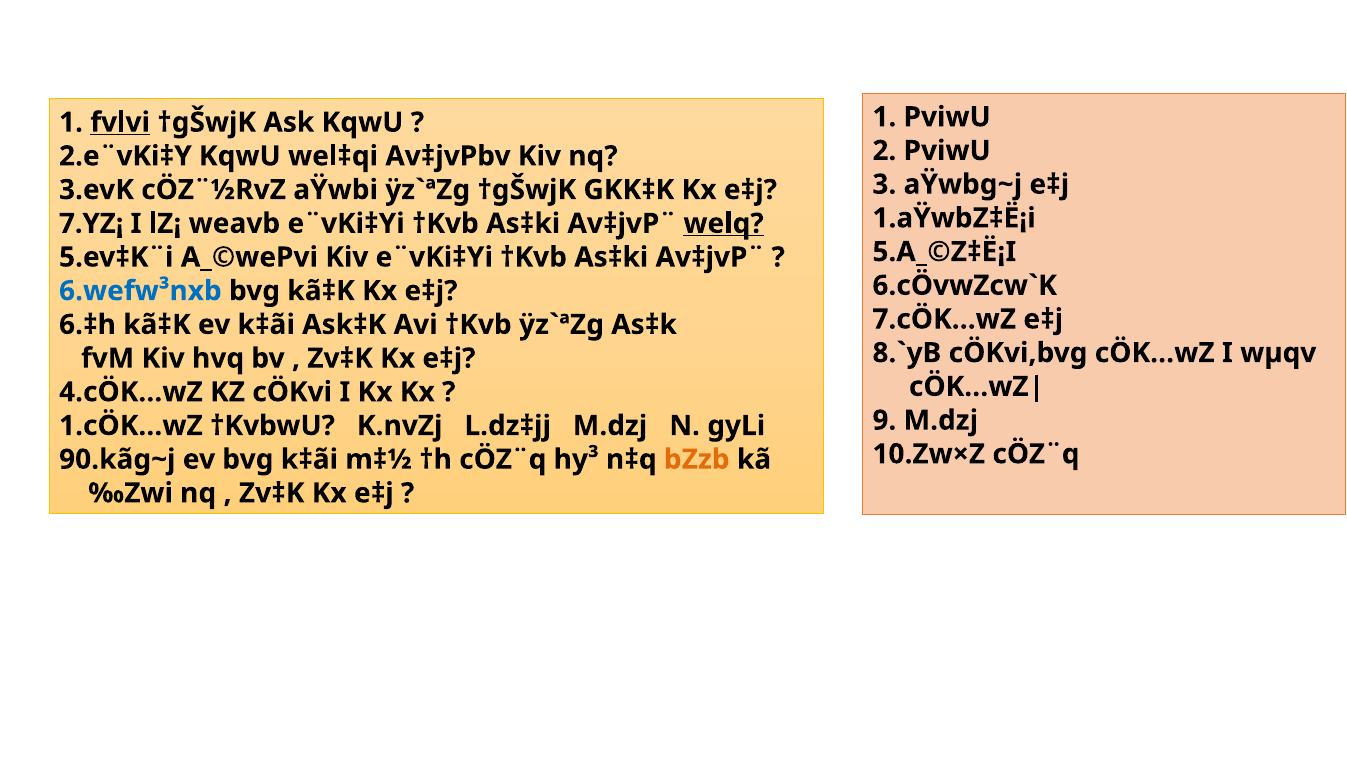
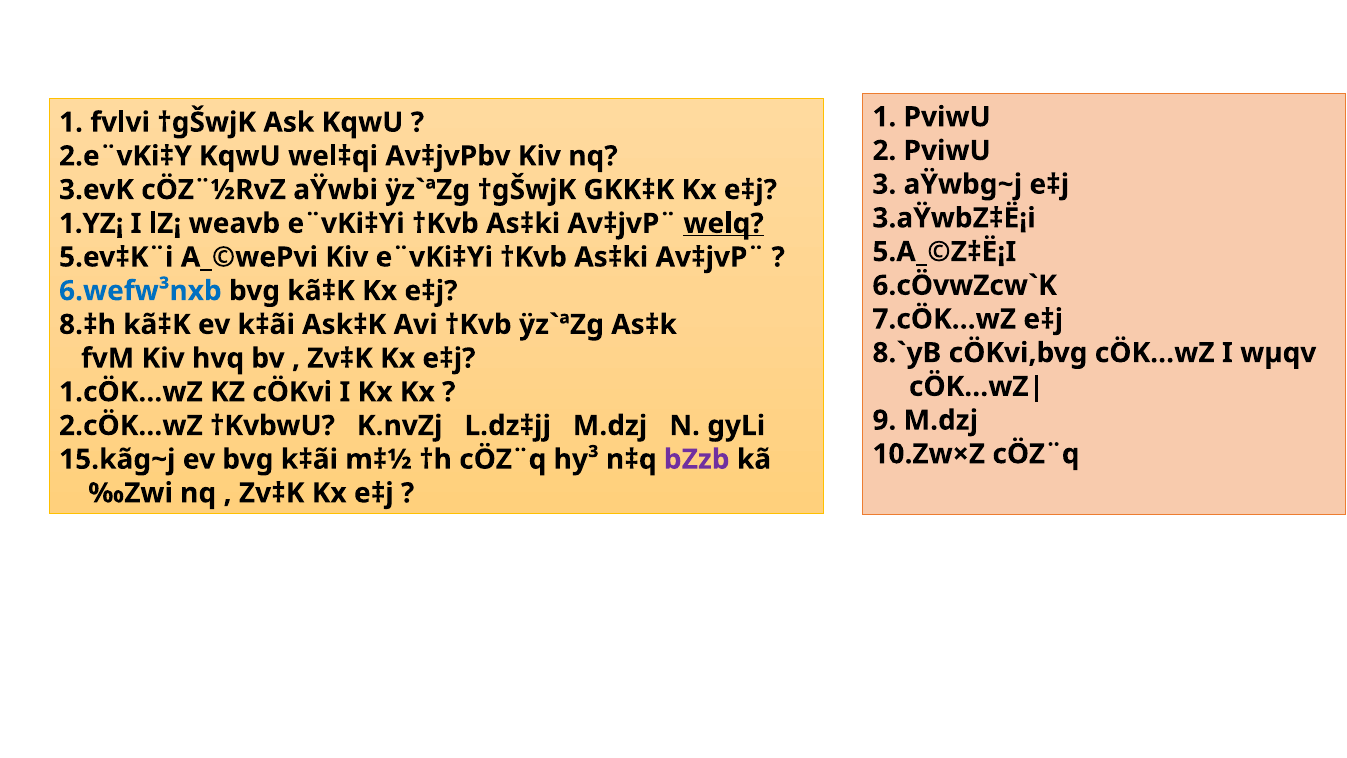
fvlvi underline: present -> none (120, 122)
1.aŸwbZ‡Ë¡i: 1.aŸwbZ‡Ë¡i -> 3.aŸwbZ‡Ë¡i (954, 218)
7.YZ¡: 7.YZ¡ -> 1.YZ¡ (91, 223)
6.‡h: 6.‡h -> 8.‡h (87, 325)
4.cÖK…wZ: 4.cÖK…wZ -> 1.cÖK…wZ (131, 392)
1.cÖK…wZ: 1.cÖK…wZ -> 2.cÖK…wZ (131, 426)
90.kãg~j: 90.kãg~j -> 15.kãg~j (117, 459)
bZzb colour: orange -> purple (697, 459)
